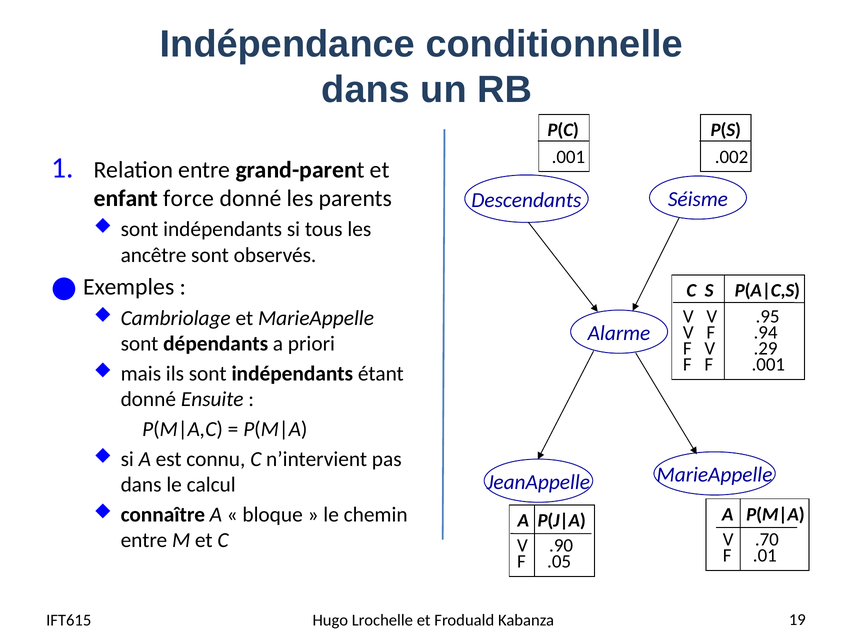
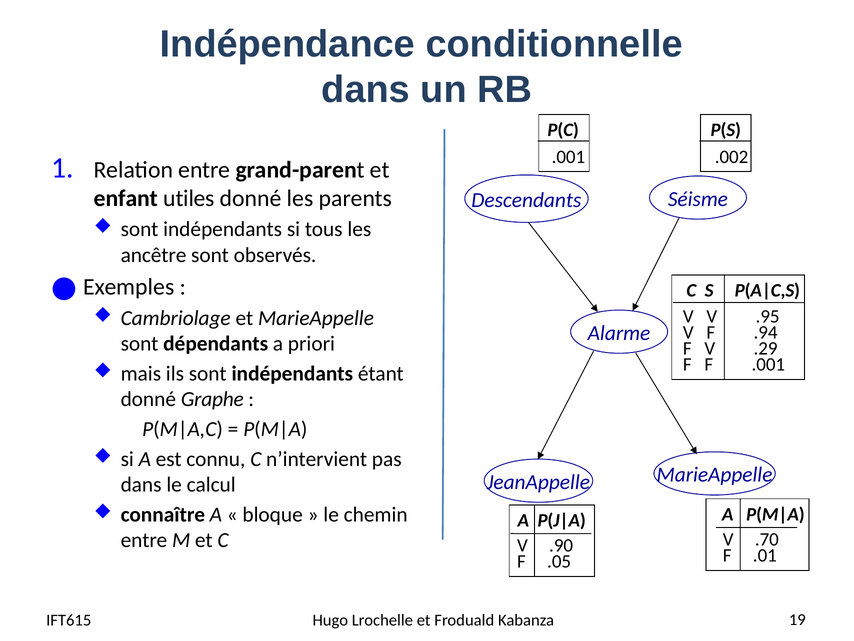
force: force -> utiles (189, 198)
Ensuite: Ensuite -> Graphe (212, 399)
